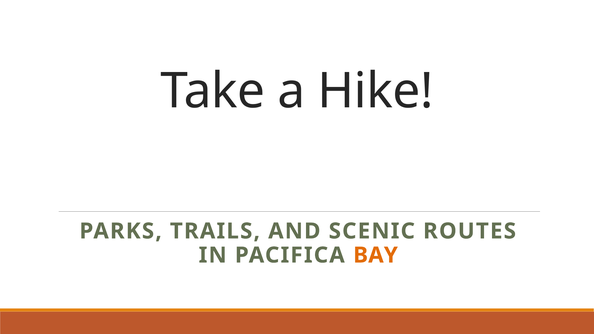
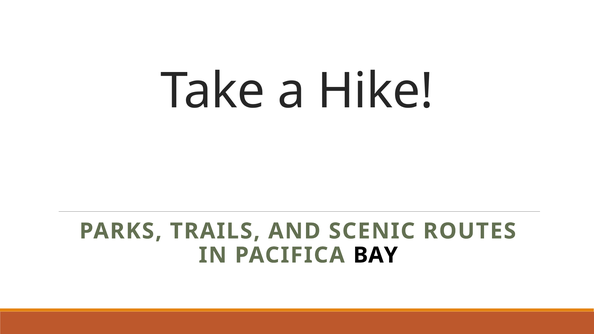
BAY colour: orange -> black (376, 255)
